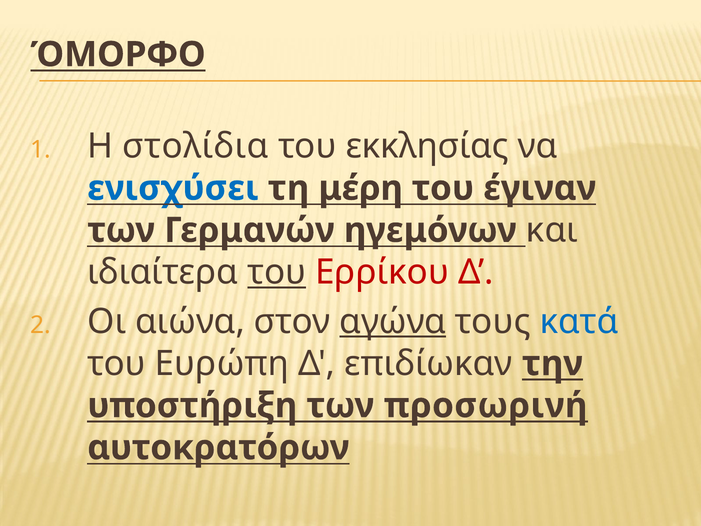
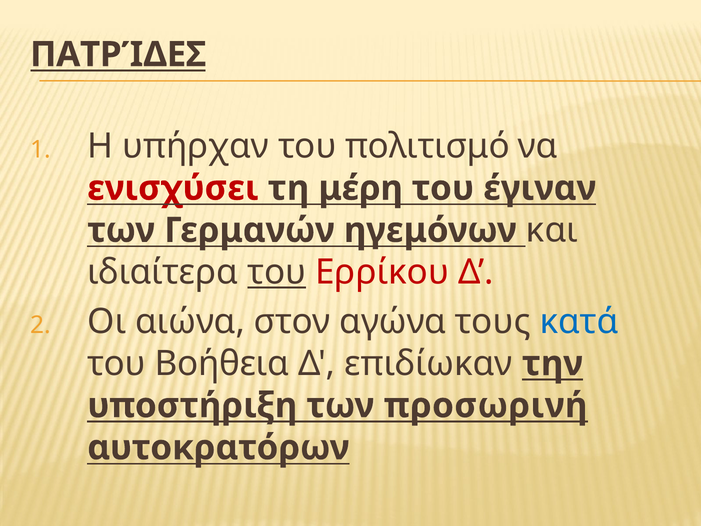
ΌΜΟΡΦΟ: ΌΜΟΡΦΟ -> ΠΑΤΡΊΔΕΣ (118, 55)
στολίδια: στολίδια -> υπήρχαν (196, 146)
εκκλησίας: εκκλησίας -> πολιτισμό (427, 146)
ενισχύσει colour: blue -> red (173, 188)
αγώνα underline: present -> none (393, 321)
Ευρώπη: Ευρώπη -> Βοήθεια (222, 363)
